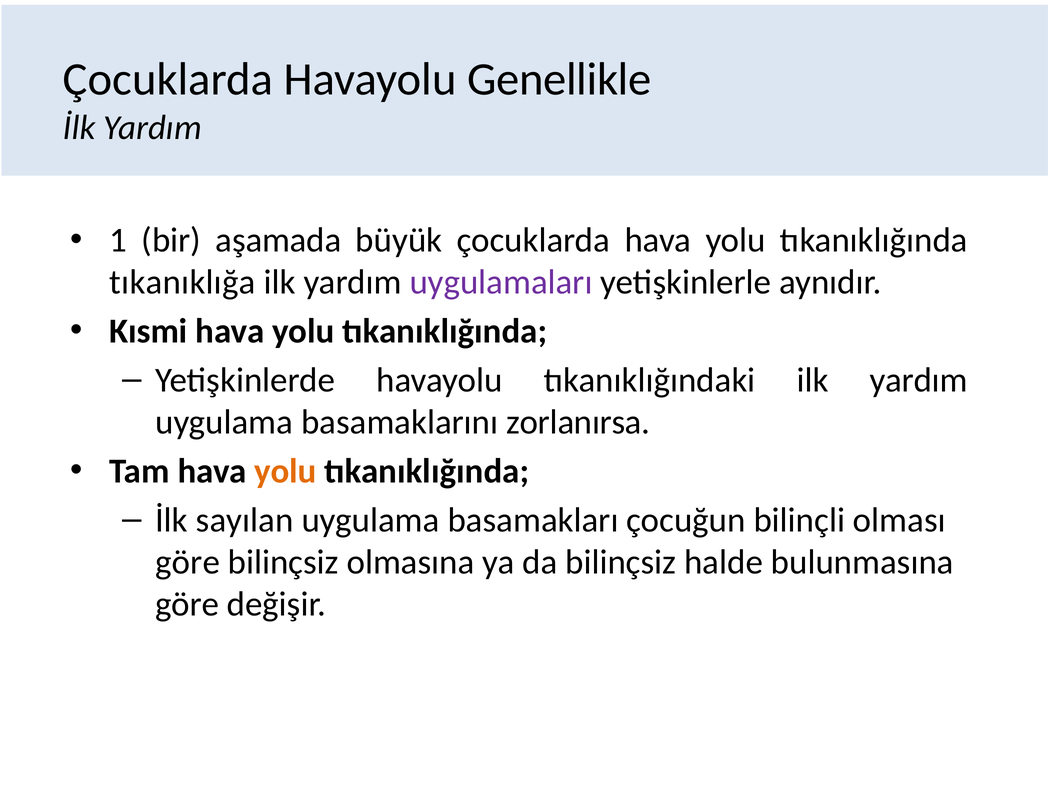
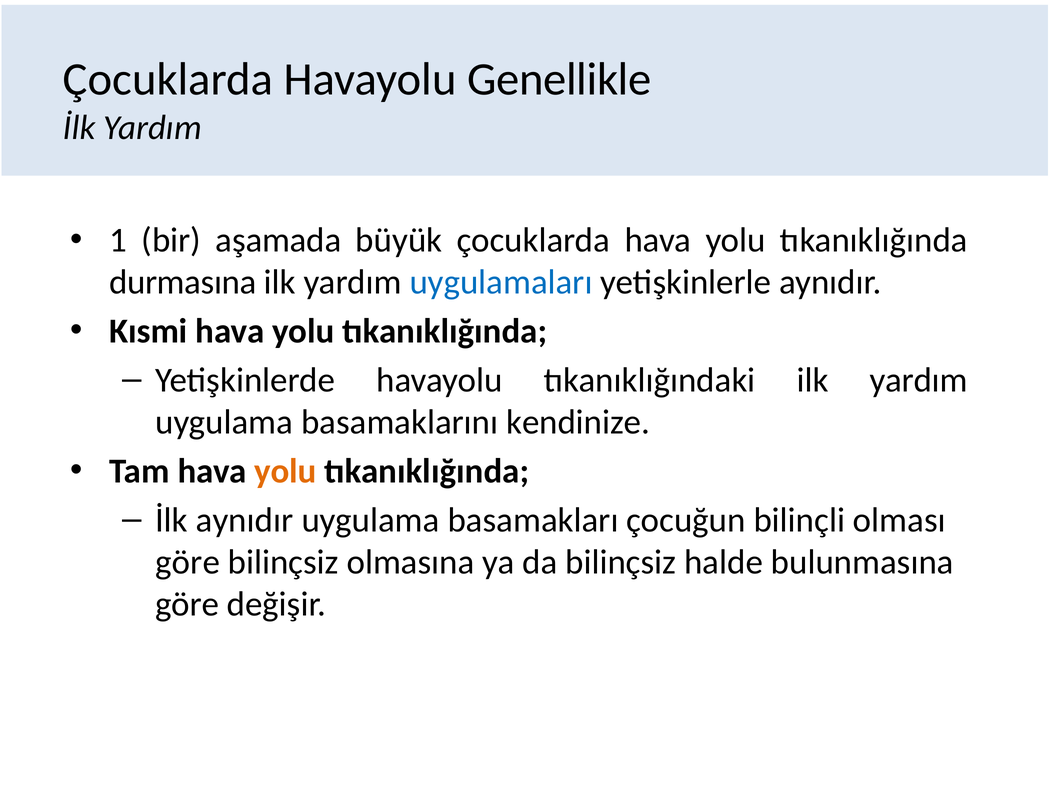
tıkanıklığa: tıkanıklığa -> durmasına (183, 282)
uygulamaları colour: purple -> blue (501, 282)
zorlanırsa: zorlanırsa -> kendinize (578, 422)
İlk sayılan: sayılan -> aynıdır (245, 520)
